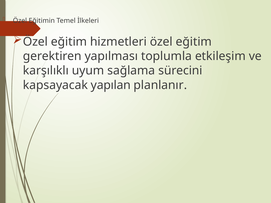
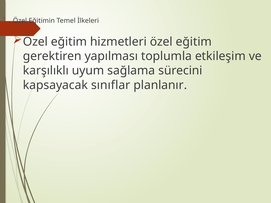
yapılan: yapılan -> sınıflar (111, 85)
